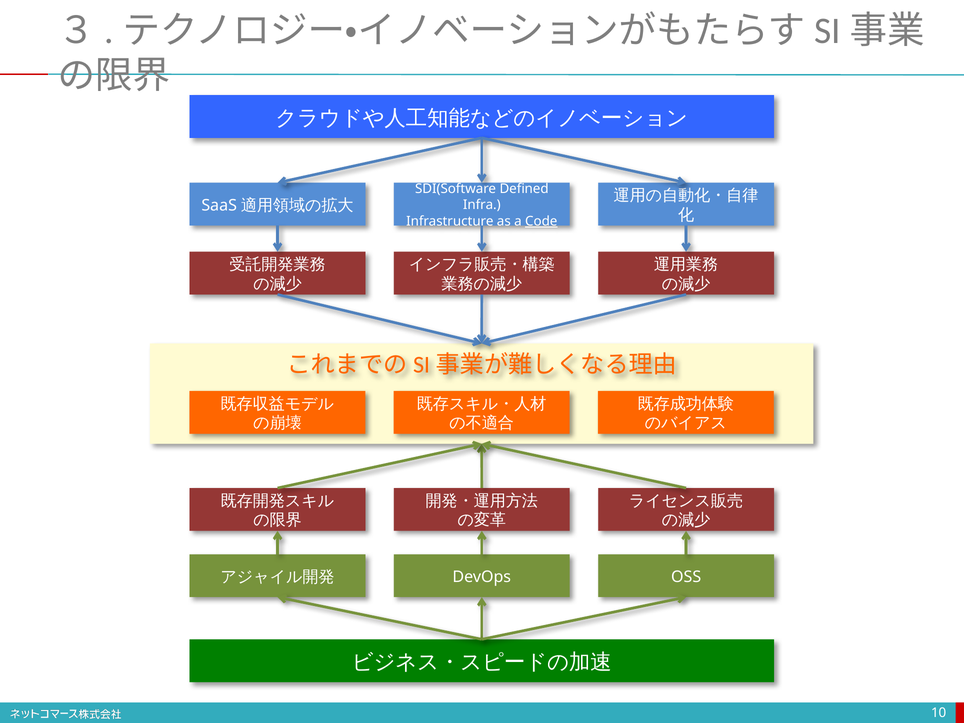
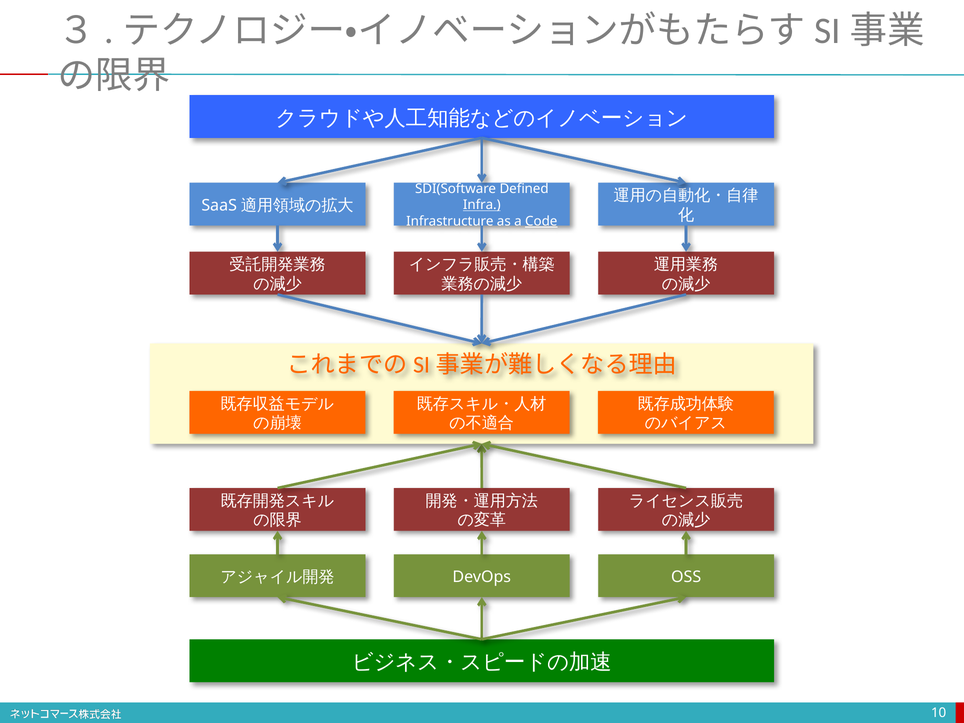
Infra underline: none -> present (482, 205)
